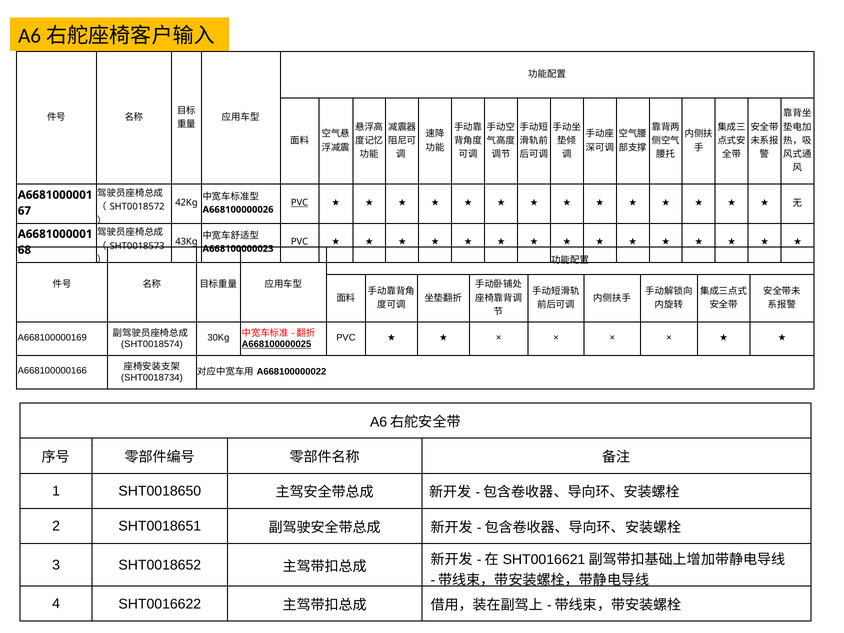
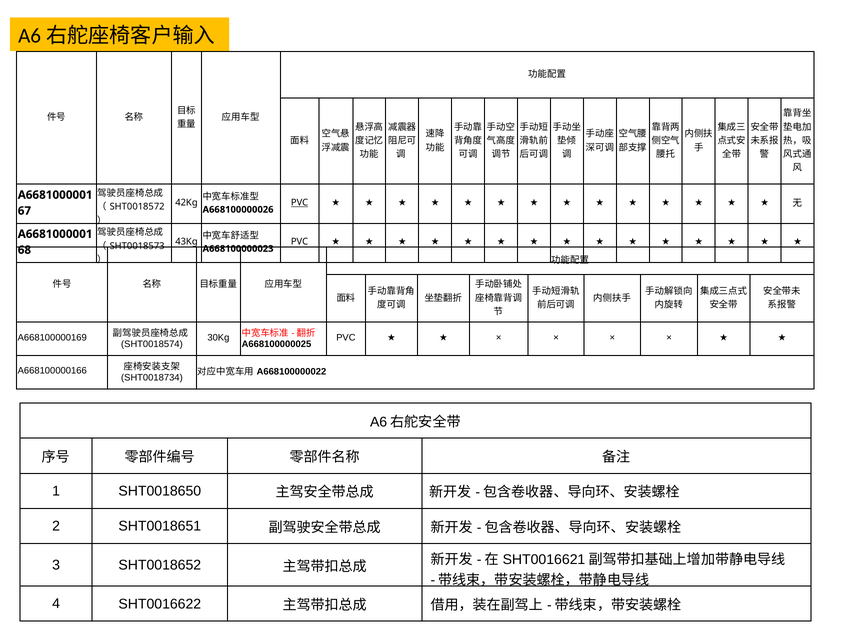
A668100000025 underline: present -> none (276, 344)
